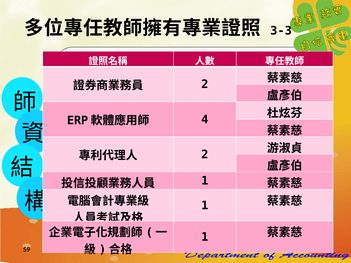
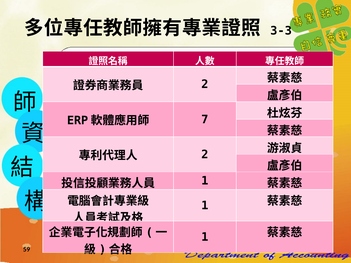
4: 4 -> 7 (205, 120)
